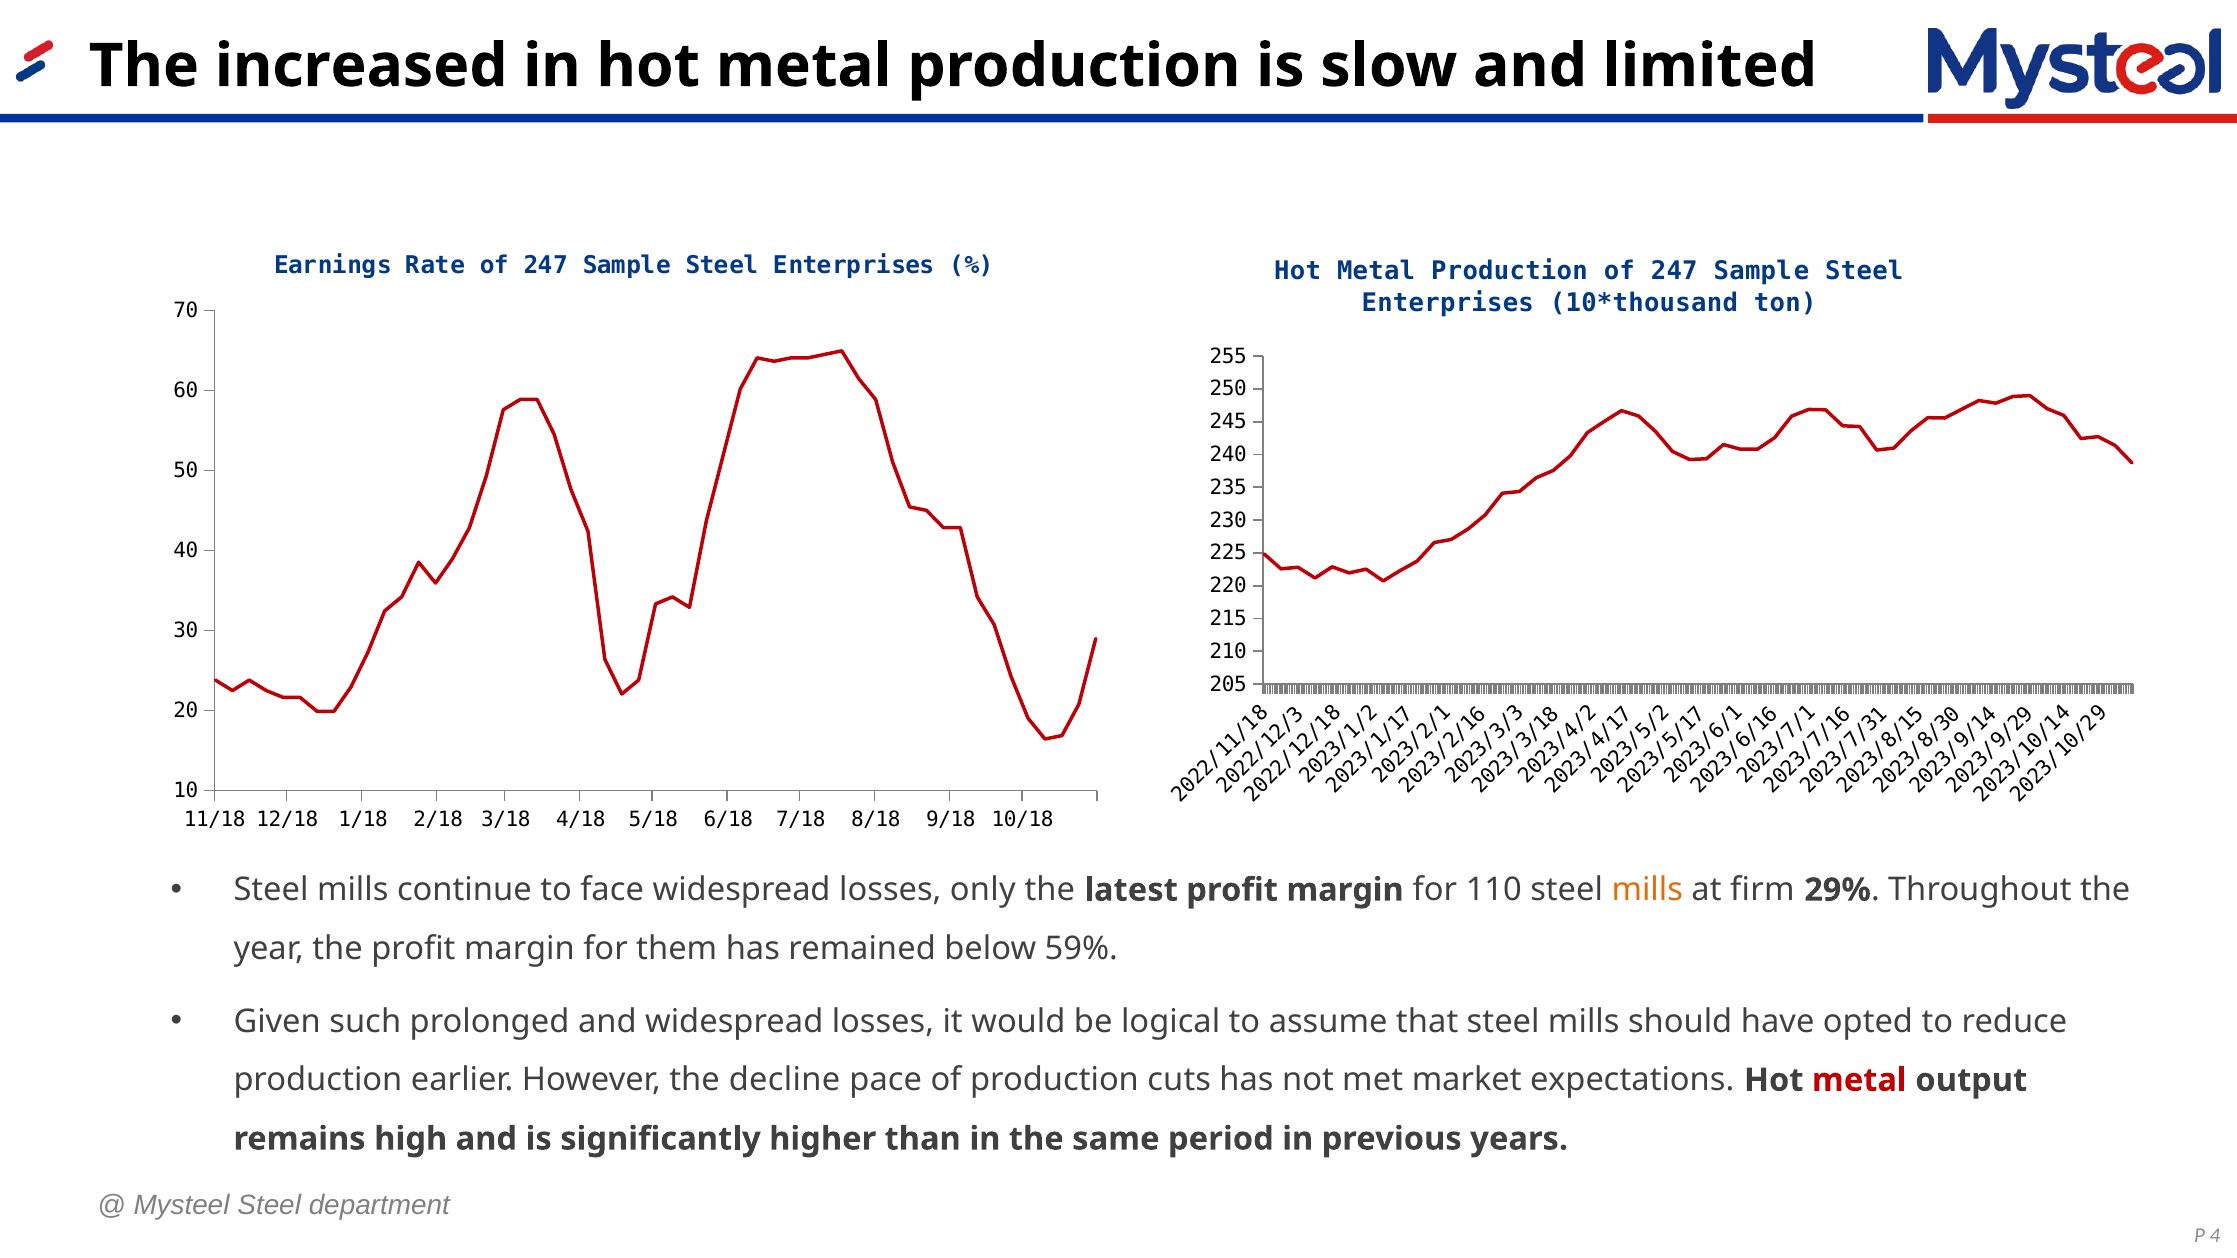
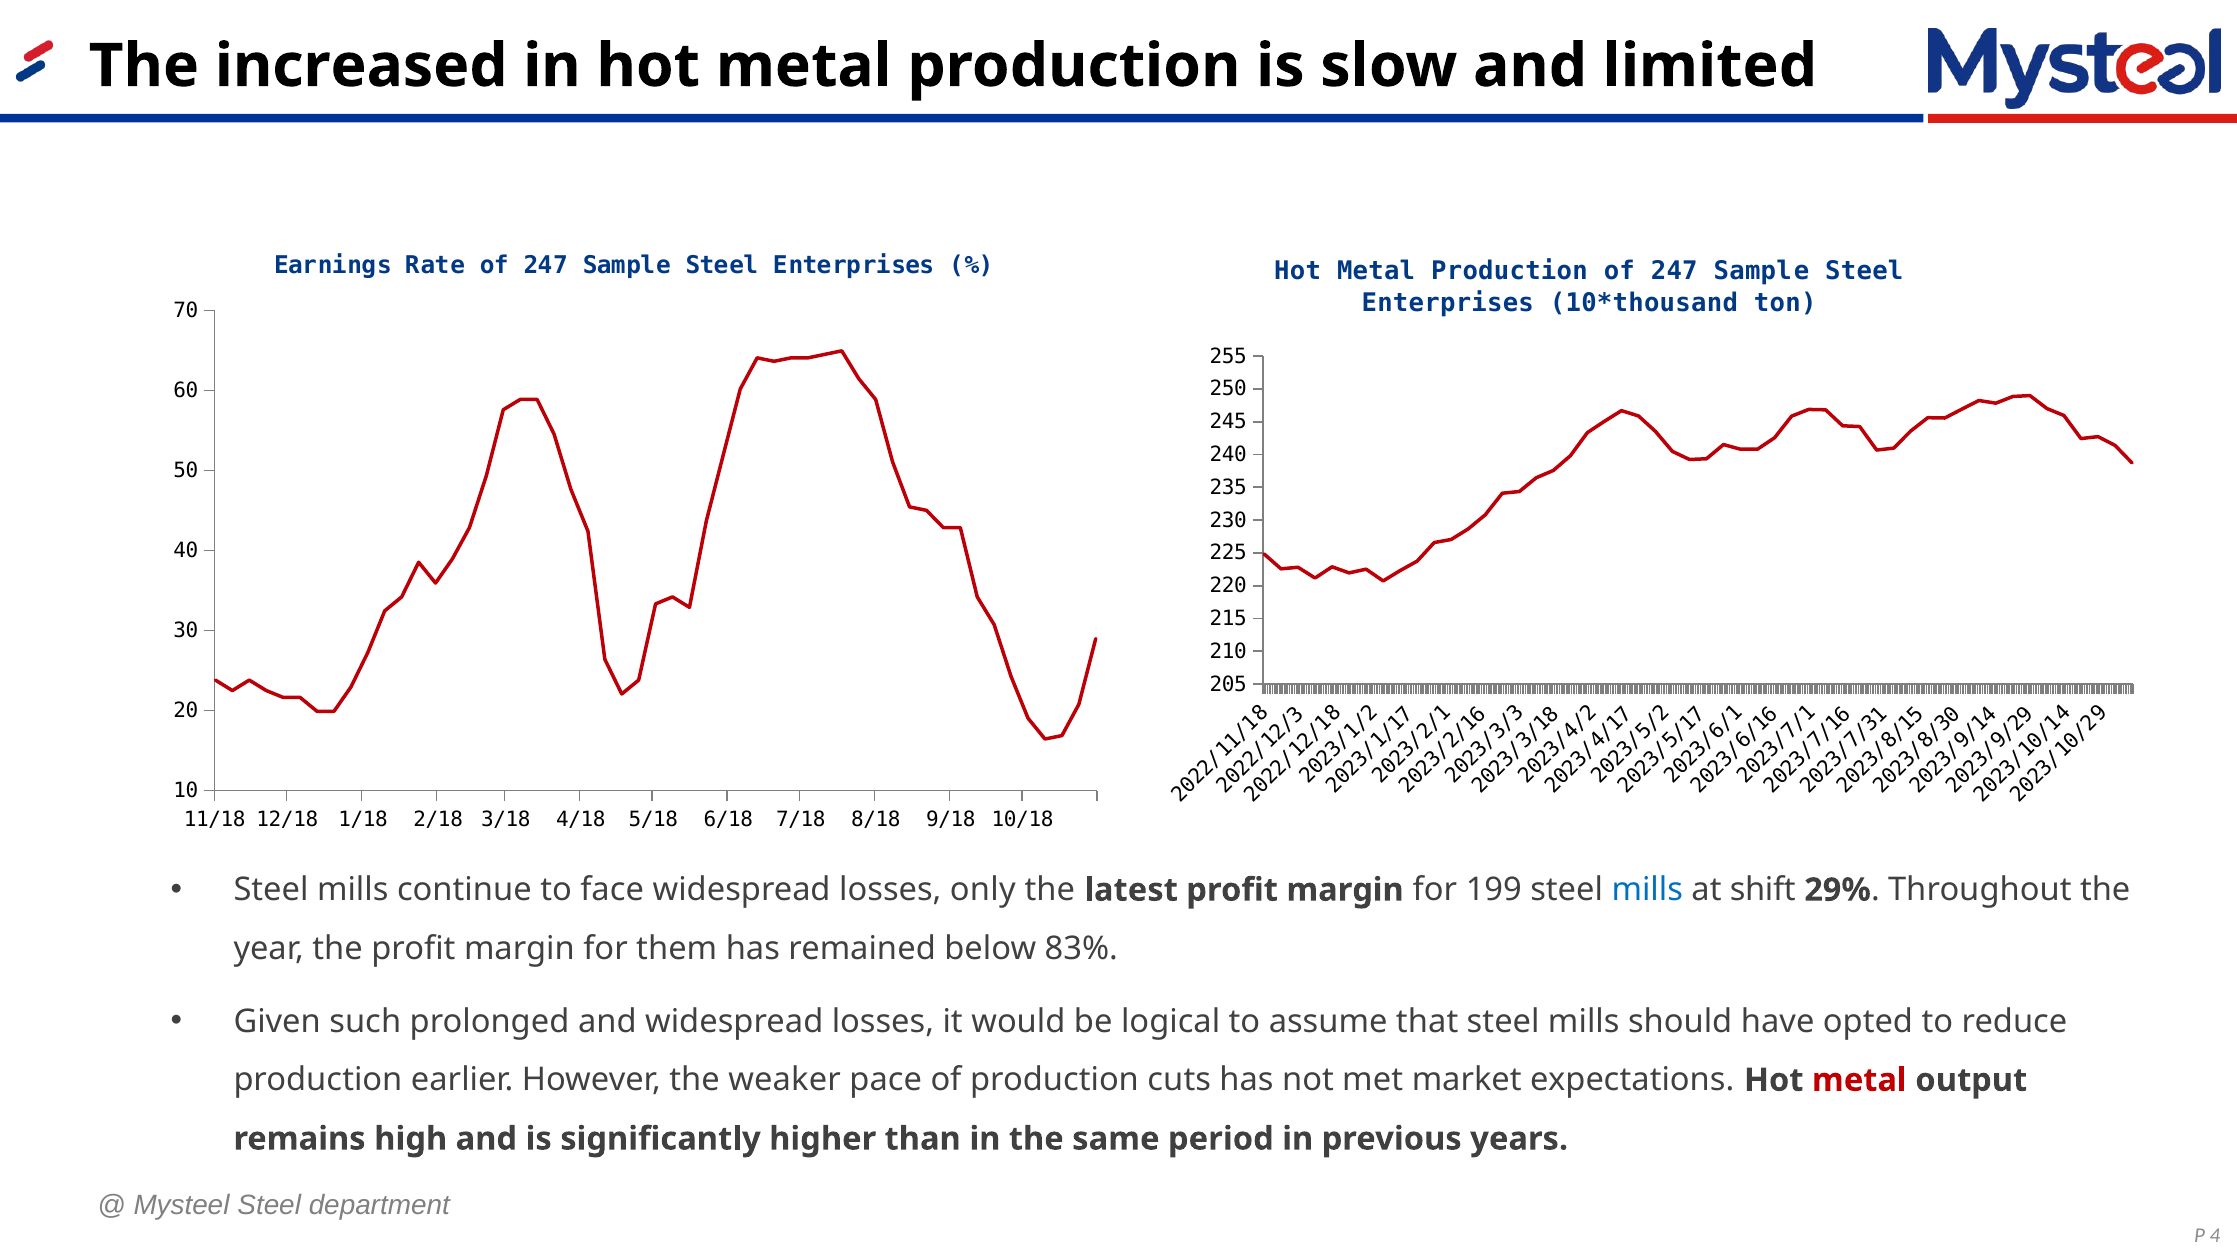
110: 110 -> 199 (1494, 890)
mills colour: orange -> blue (1647, 890)
firm: firm -> shift (1763, 890)
59%: 59% -> 83% (1081, 949)
decline: decline -> weaker (785, 1080)
